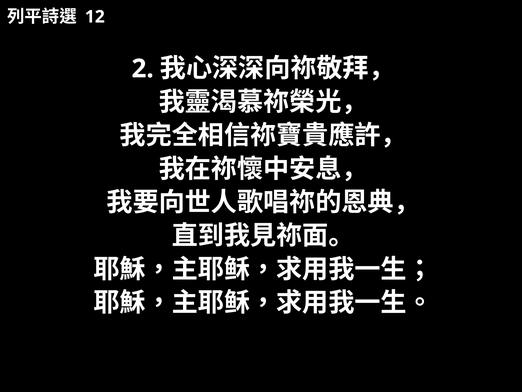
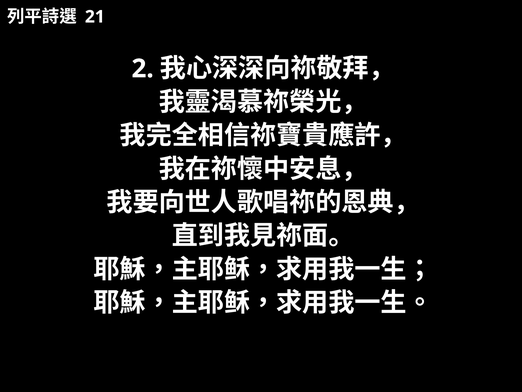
12: 12 -> 21 (95, 17)
